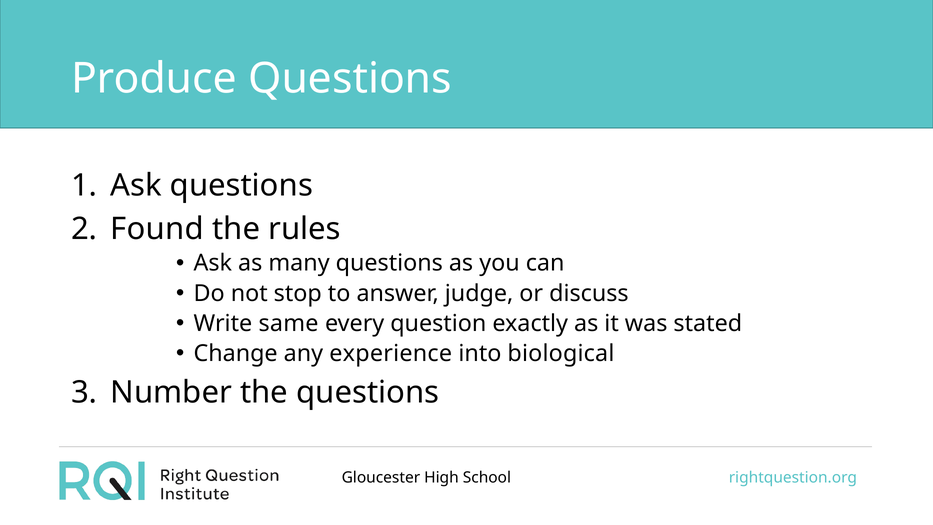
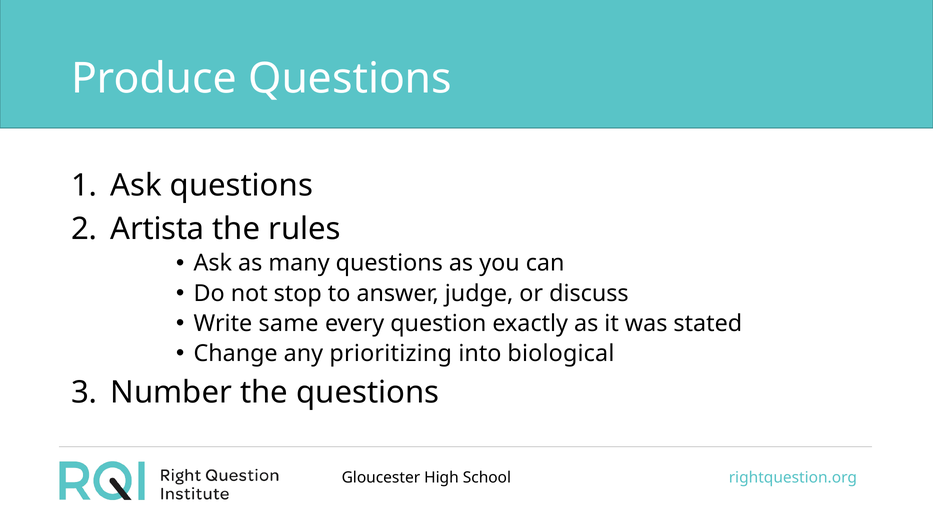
Found: Found -> Artista (157, 229)
experience: experience -> prioritizing (391, 353)
